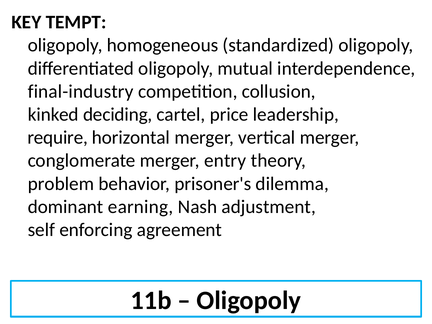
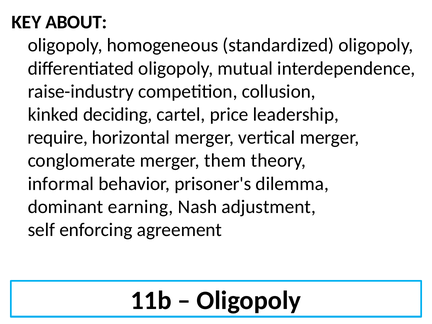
TEMPT: TEMPT -> ABOUT (76, 22)
final-industry: final-industry -> raise-industry (81, 91)
entry: entry -> them (225, 161)
problem: problem -> informal (61, 184)
